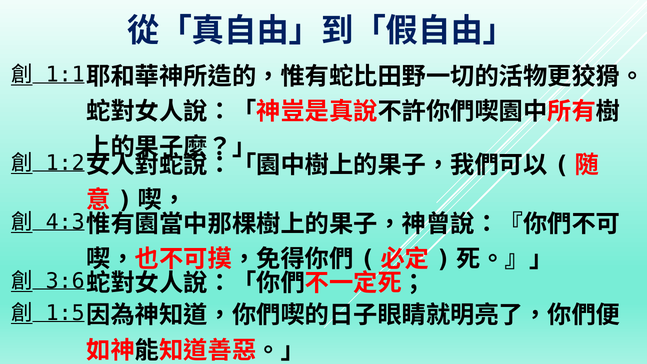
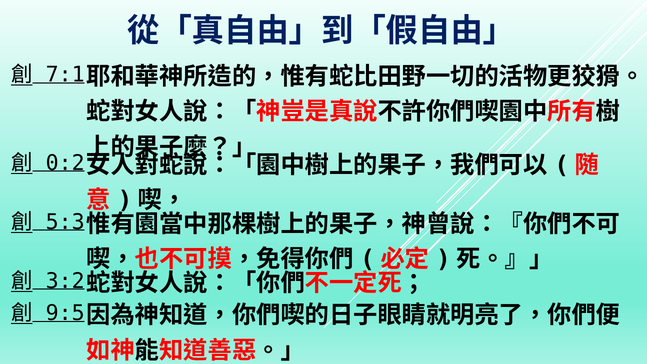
1:1: 1:1 -> 7:1 (65, 75)
1:2: 1:2 -> 0:2 (65, 163)
4:3: 4:3 -> 5:3 (65, 222)
3:6: 3:6 -> 3:2 (65, 281)
1:5: 1:5 -> 9:5 (65, 313)
